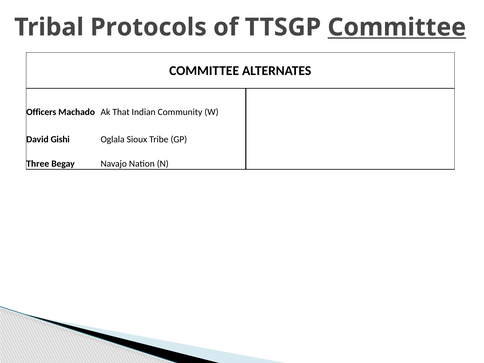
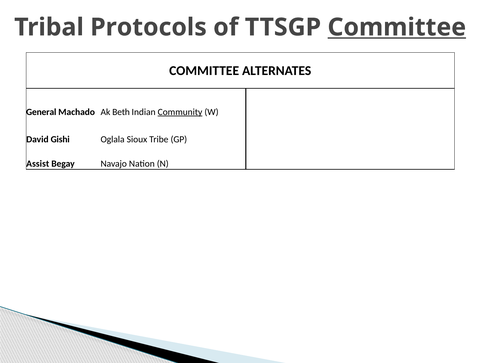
Officers: Officers -> General (41, 112)
That: That -> Beth (121, 112)
Community underline: none -> present (180, 112)
Three: Three -> Assist (38, 164)
